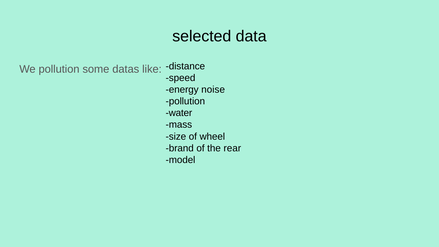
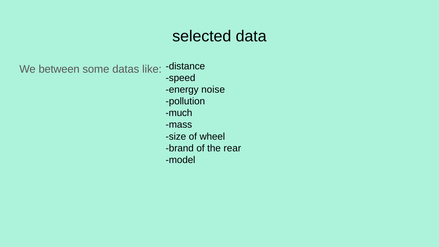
We pollution: pollution -> between (59, 69)
water: water -> much (179, 113)
